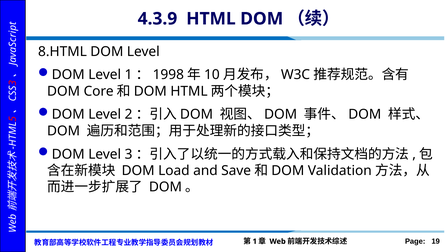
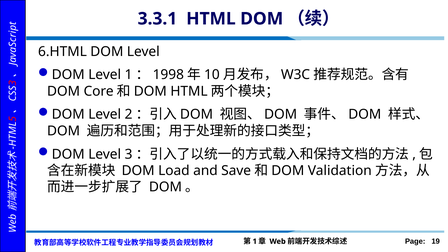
4.3.9: 4.3.9 -> 3.3.1 (157, 19)
8.HTML: 8.HTML -> 6.HTML (62, 52)
